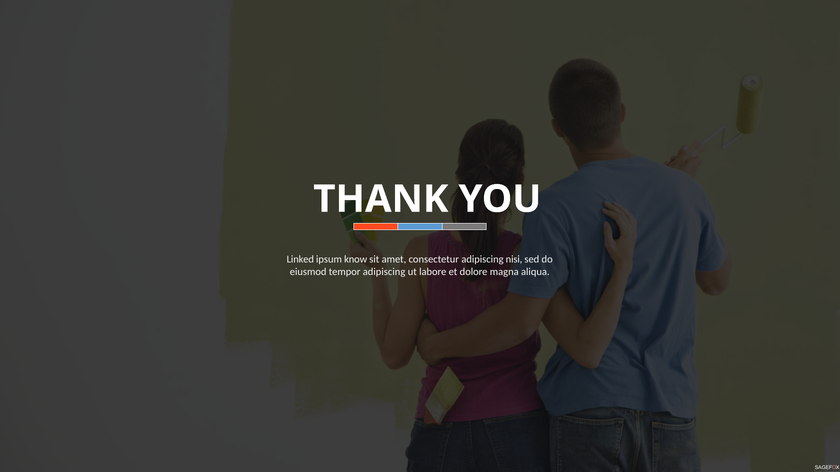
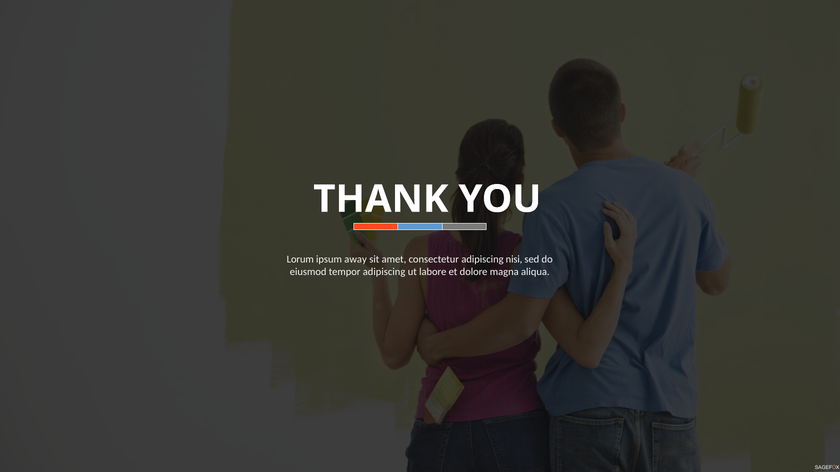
Linked: Linked -> Lorum (300, 259)
know: know -> away (356, 259)
